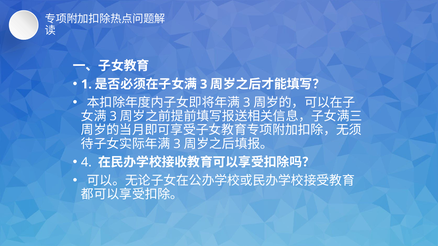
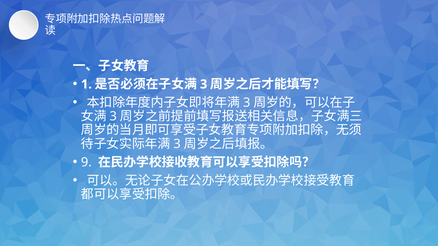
4: 4 -> 9 (86, 162)
